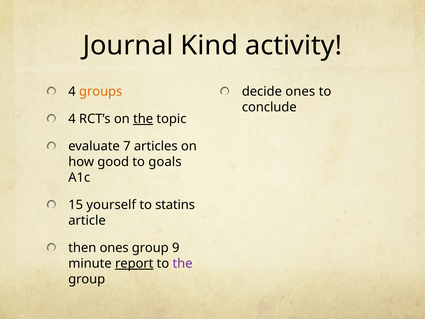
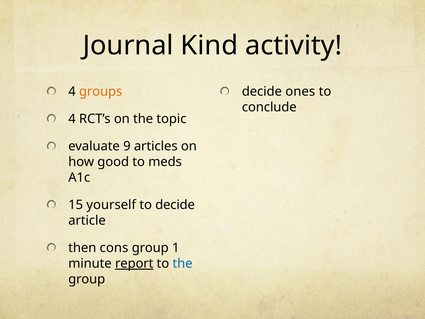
the underline: present -> none (143, 119)
7: 7 -> 9 (127, 146)
goals: goals -> meds (165, 162)
to statins: statins -> decide (175, 205)
then ones: ones -> cons (114, 248)
9: 9 -> 1 (176, 248)
the colour: purple -> blue (183, 263)
